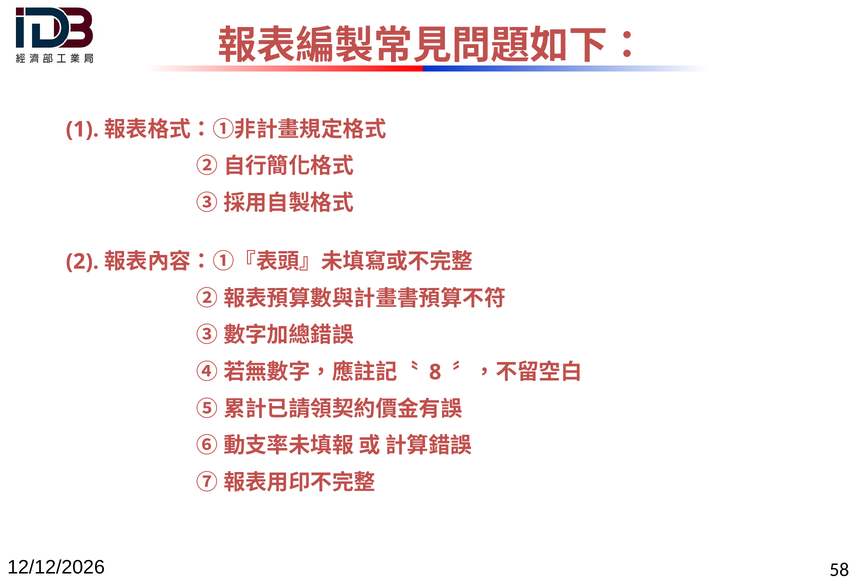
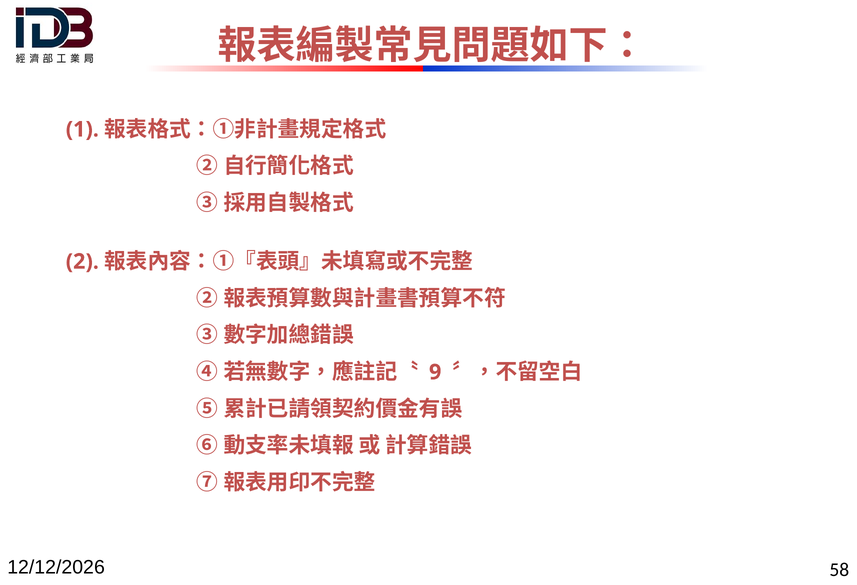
8: 8 -> 9 (435, 372)
